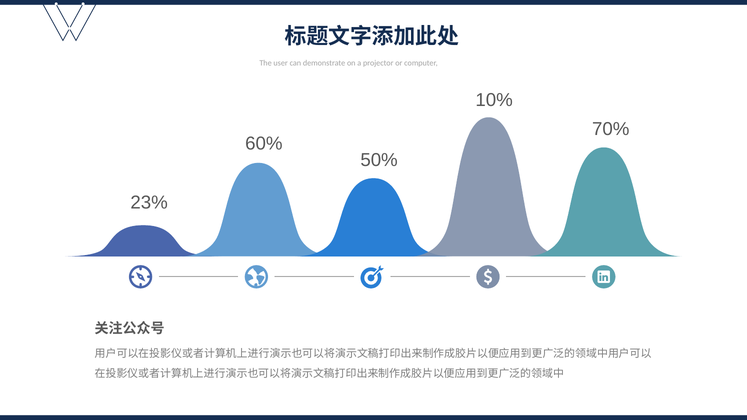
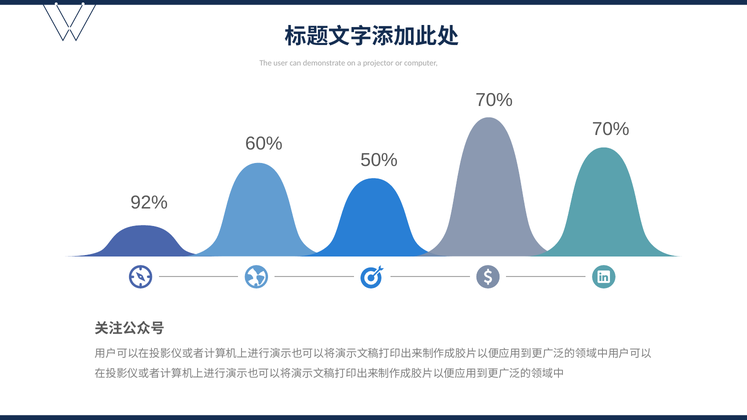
10%: 10% -> 70% (494, 100)
23%: 23% -> 92% (149, 203)
